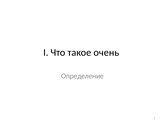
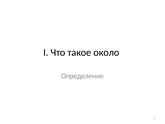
очень: очень -> около (106, 52)
